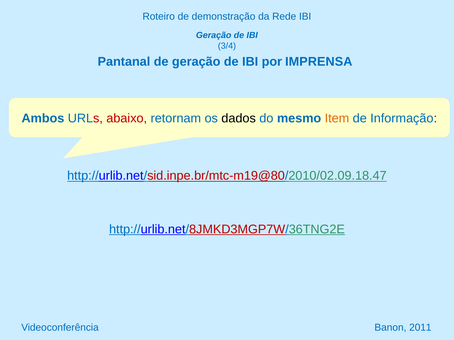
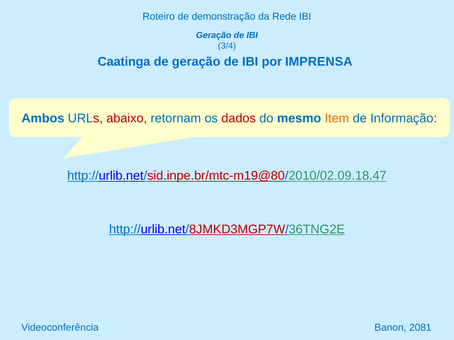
Pantanal: Pantanal -> Caatinga (124, 62)
dados colour: black -> red (239, 119)
2011: 2011 -> 2081 (420, 328)
